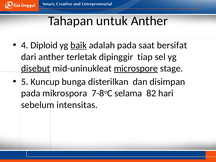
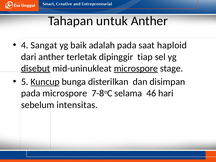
Diploid: Diploid -> Sangat (44, 45)
baik underline: present -> none (79, 45)
bersifat: bersifat -> haploid (172, 45)
Kuncup underline: none -> present (45, 82)
pada mikrospora: mikrospora -> microspore (65, 93)
82: 82 -> 46 (151, 93)
